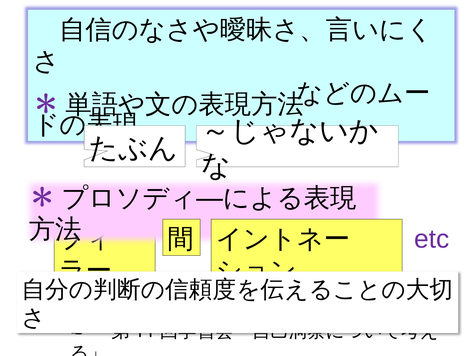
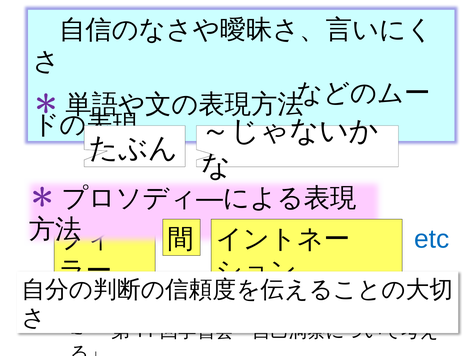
etc colour: purple -> blue (432, 239)
